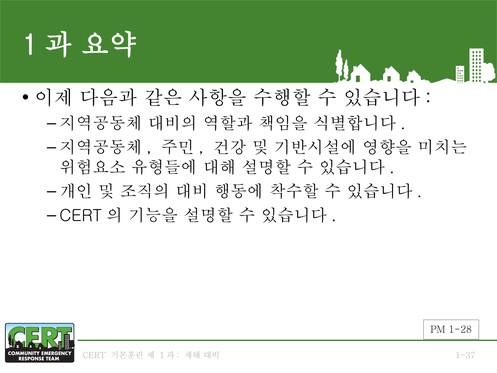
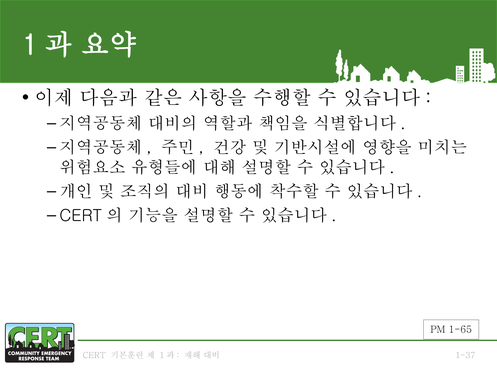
1-28: 1-28 -> 1-65 (460, 329)
